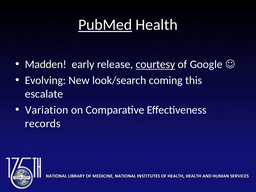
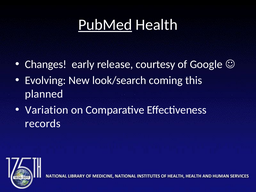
Madden: Madden -> Changes (46, 64)
courtesy underline: present -> none (156, 64)
escalate: escalate -> planned (44, 94)
